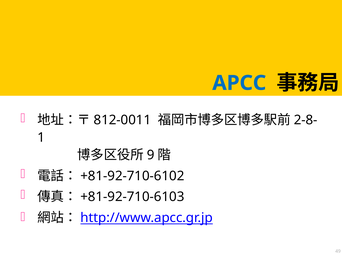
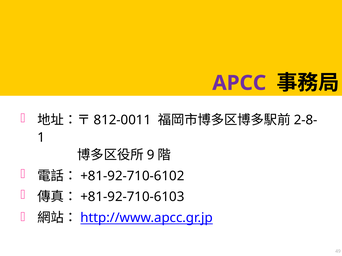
APCC colour: blue -> purple (239, 83)
